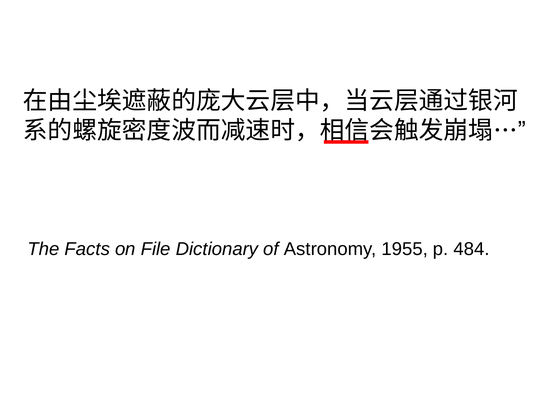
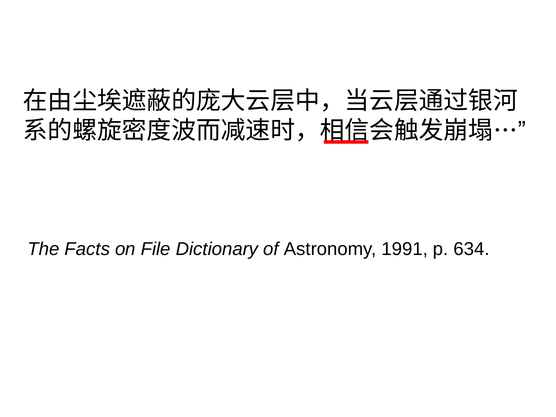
1955: 1955 -> 1991 (405, 249)
484: 484 -> 634 (472, 249)
